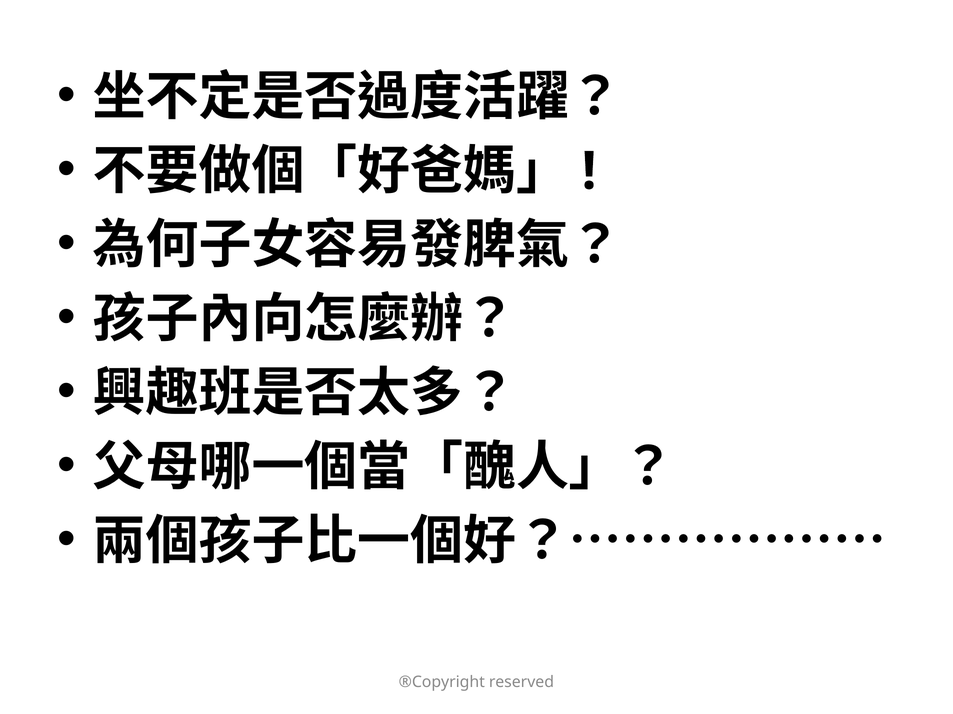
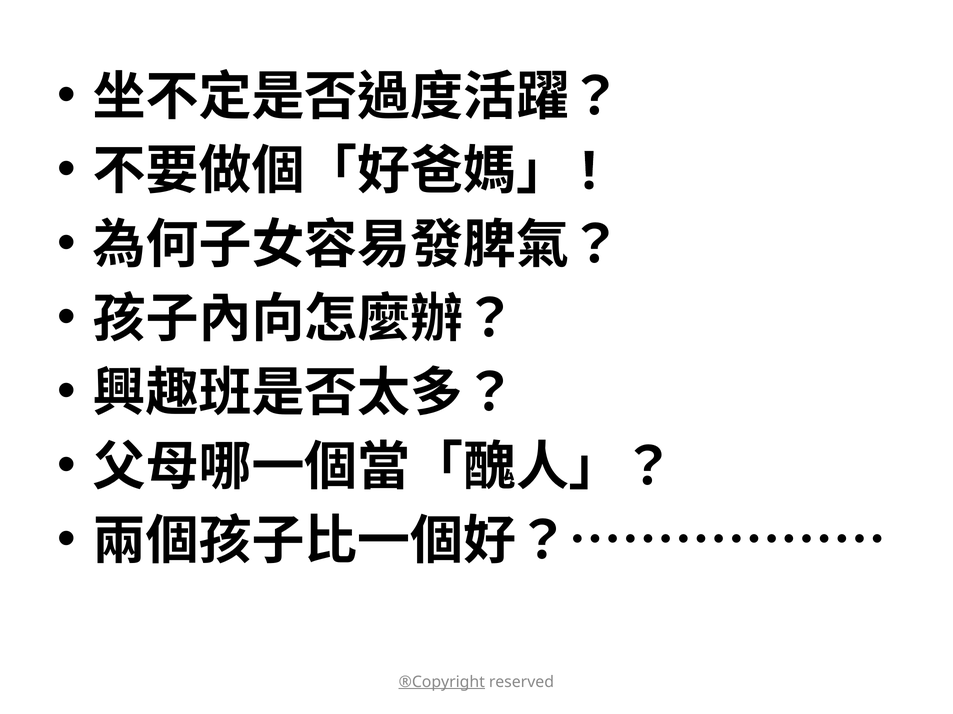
®Copyright underline: none -> present (442, 683)
